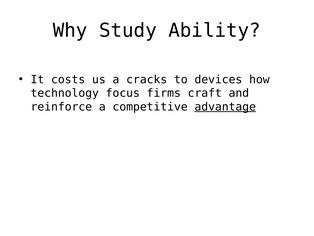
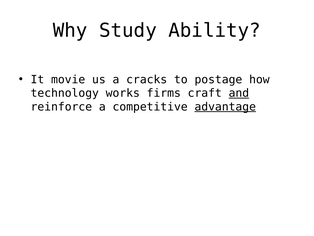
costs: costs -> movie (68, 79)
devices: devices -> postage (218, 79)
focus: focus -> works (123, 93)
and underline: none -> present (239, 93)
